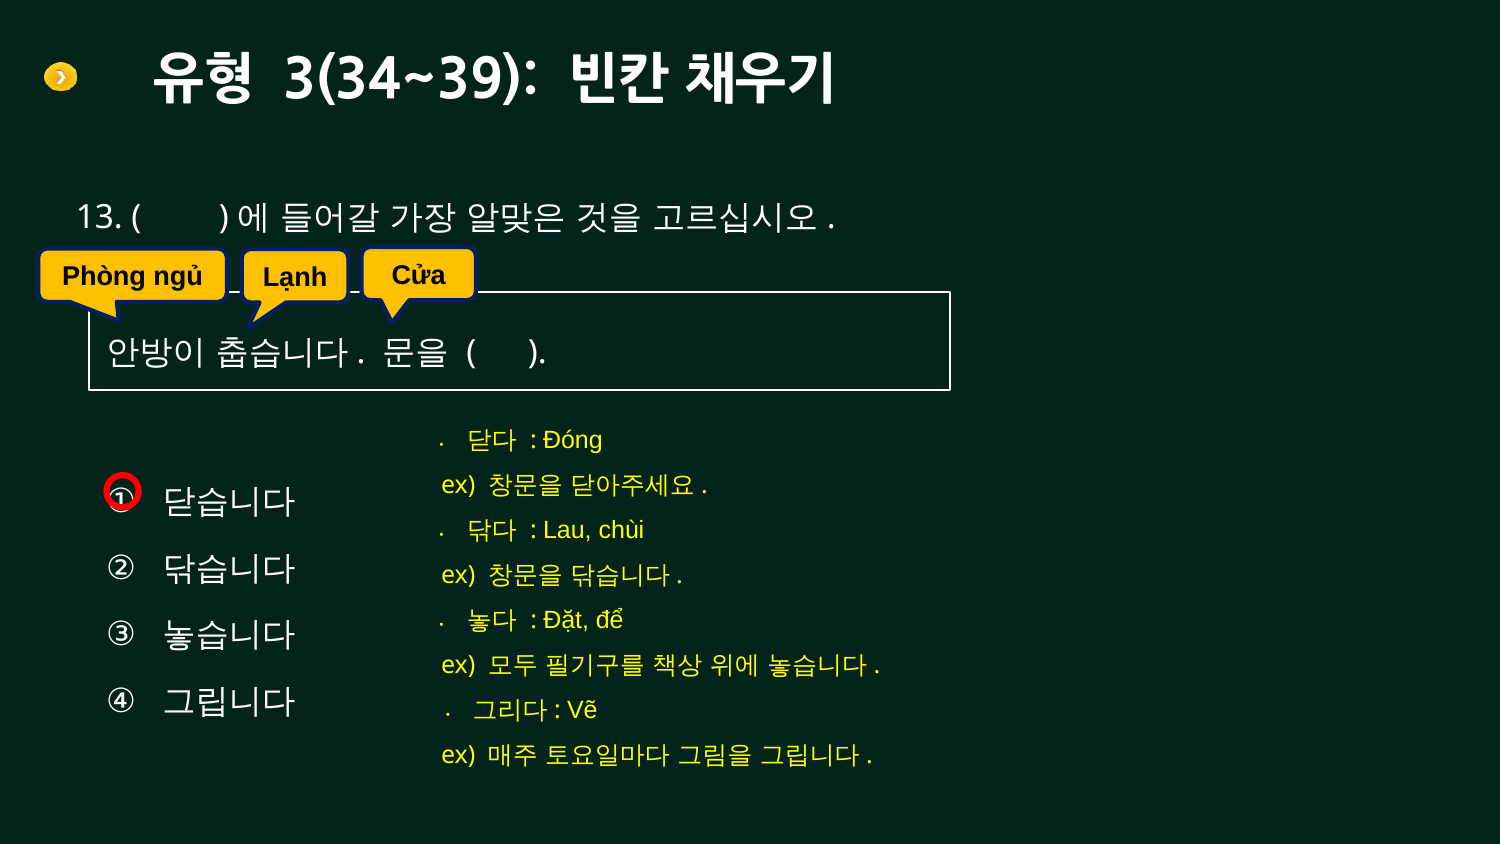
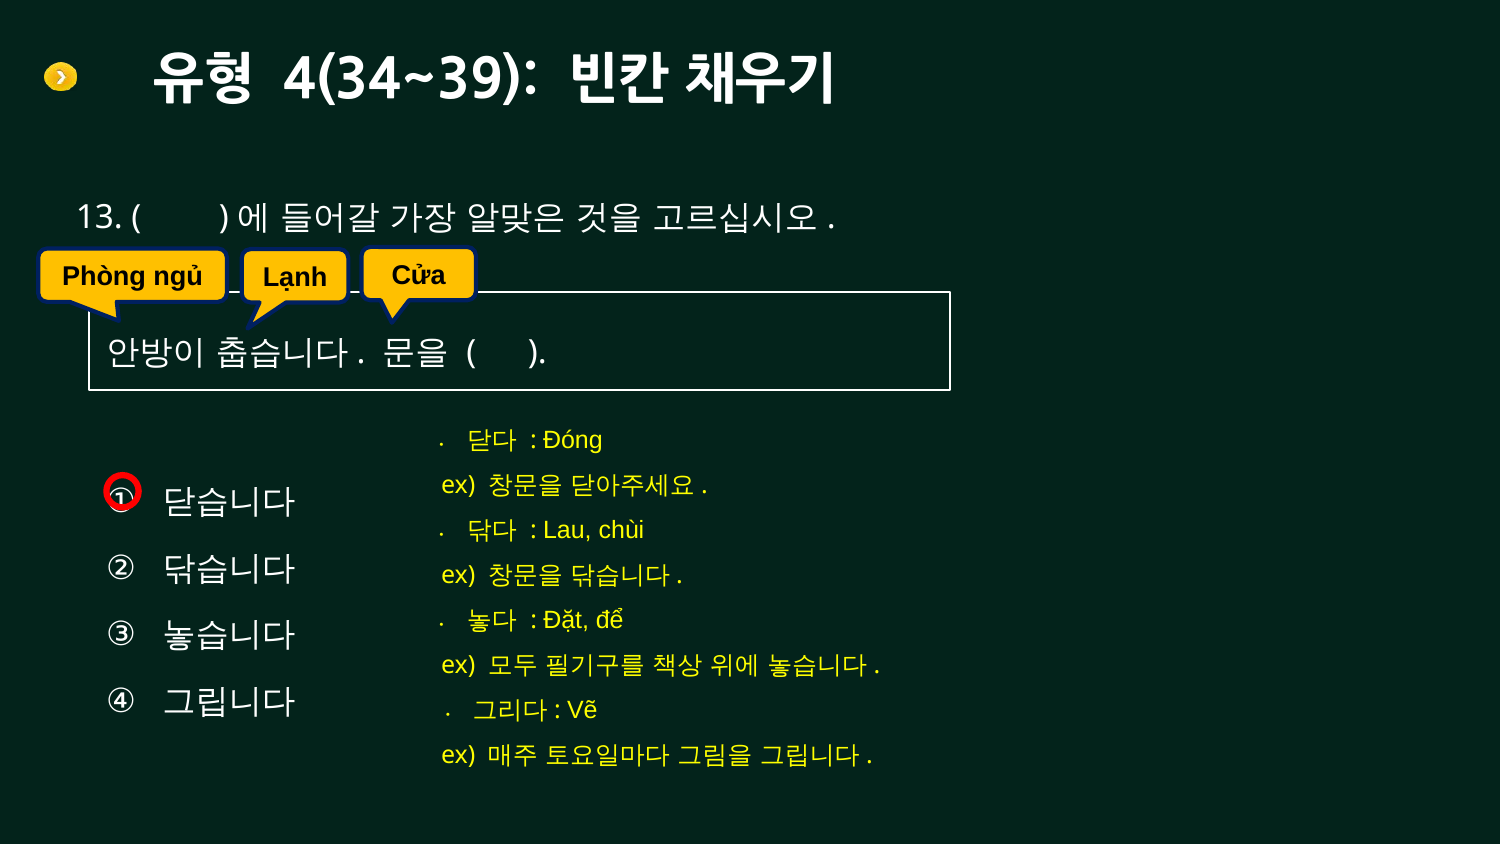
3(34~39: 3(34~39 -> 4(34~39 (412, 80)
